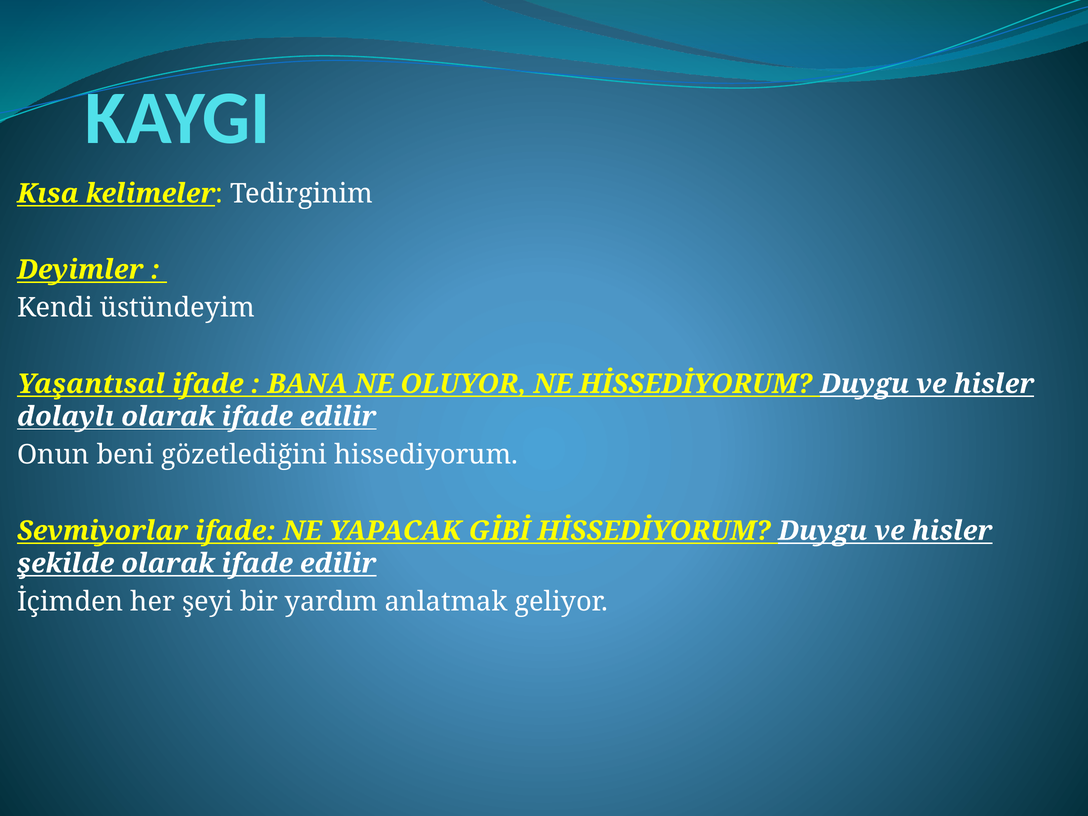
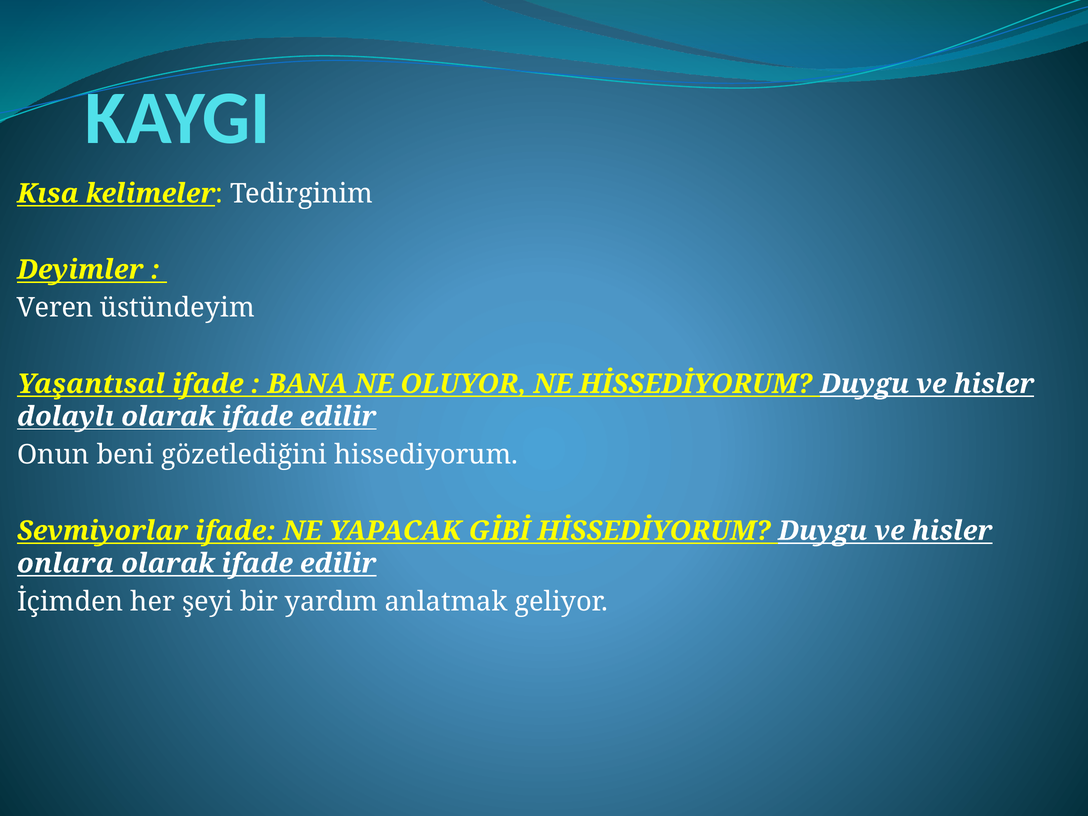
Kendi: Kendi -> Veren (55, 308)
şekilde: şekilde -> onlara (65, 564)
